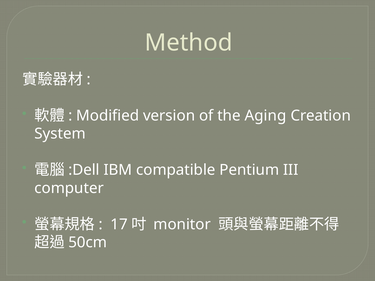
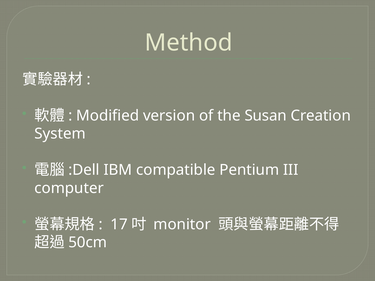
Aging: Aging -> Susan (266, 116)
